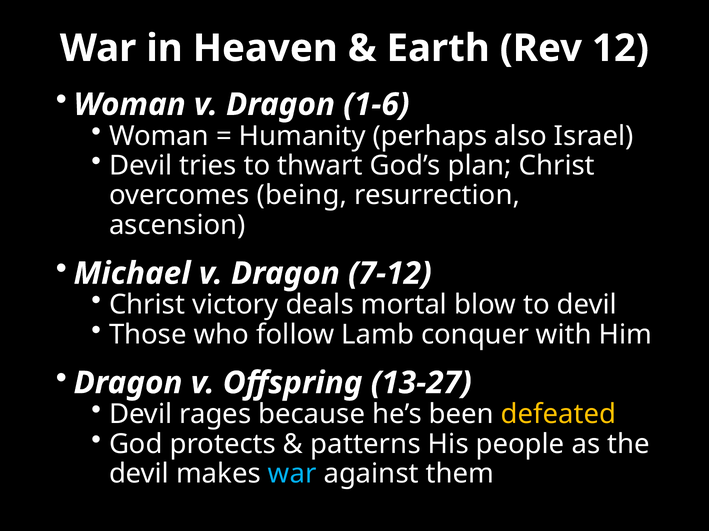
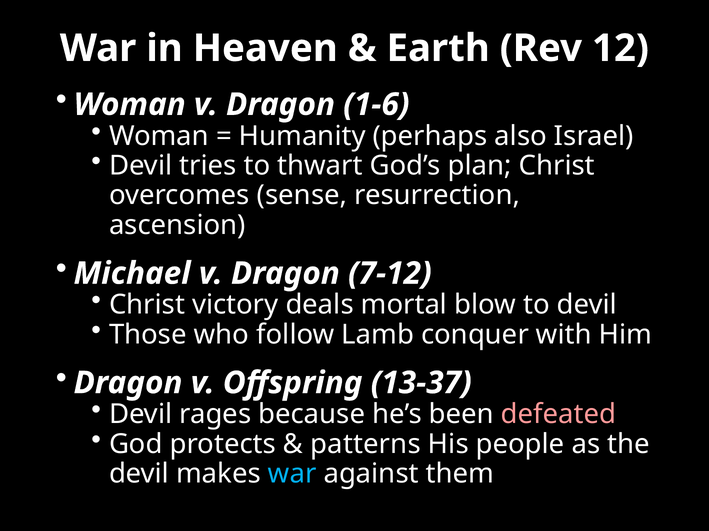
being: being -> sense (302, 196)
13-27: 13-27 -> 13-37 (421, 383)
defeated colour: yellow -> pink (559, 415)
